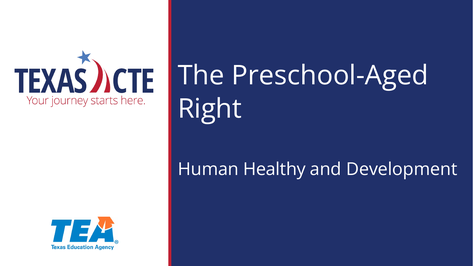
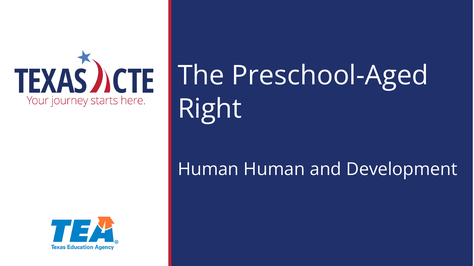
Human Healthy: Healthy -> Human (274, 170)
